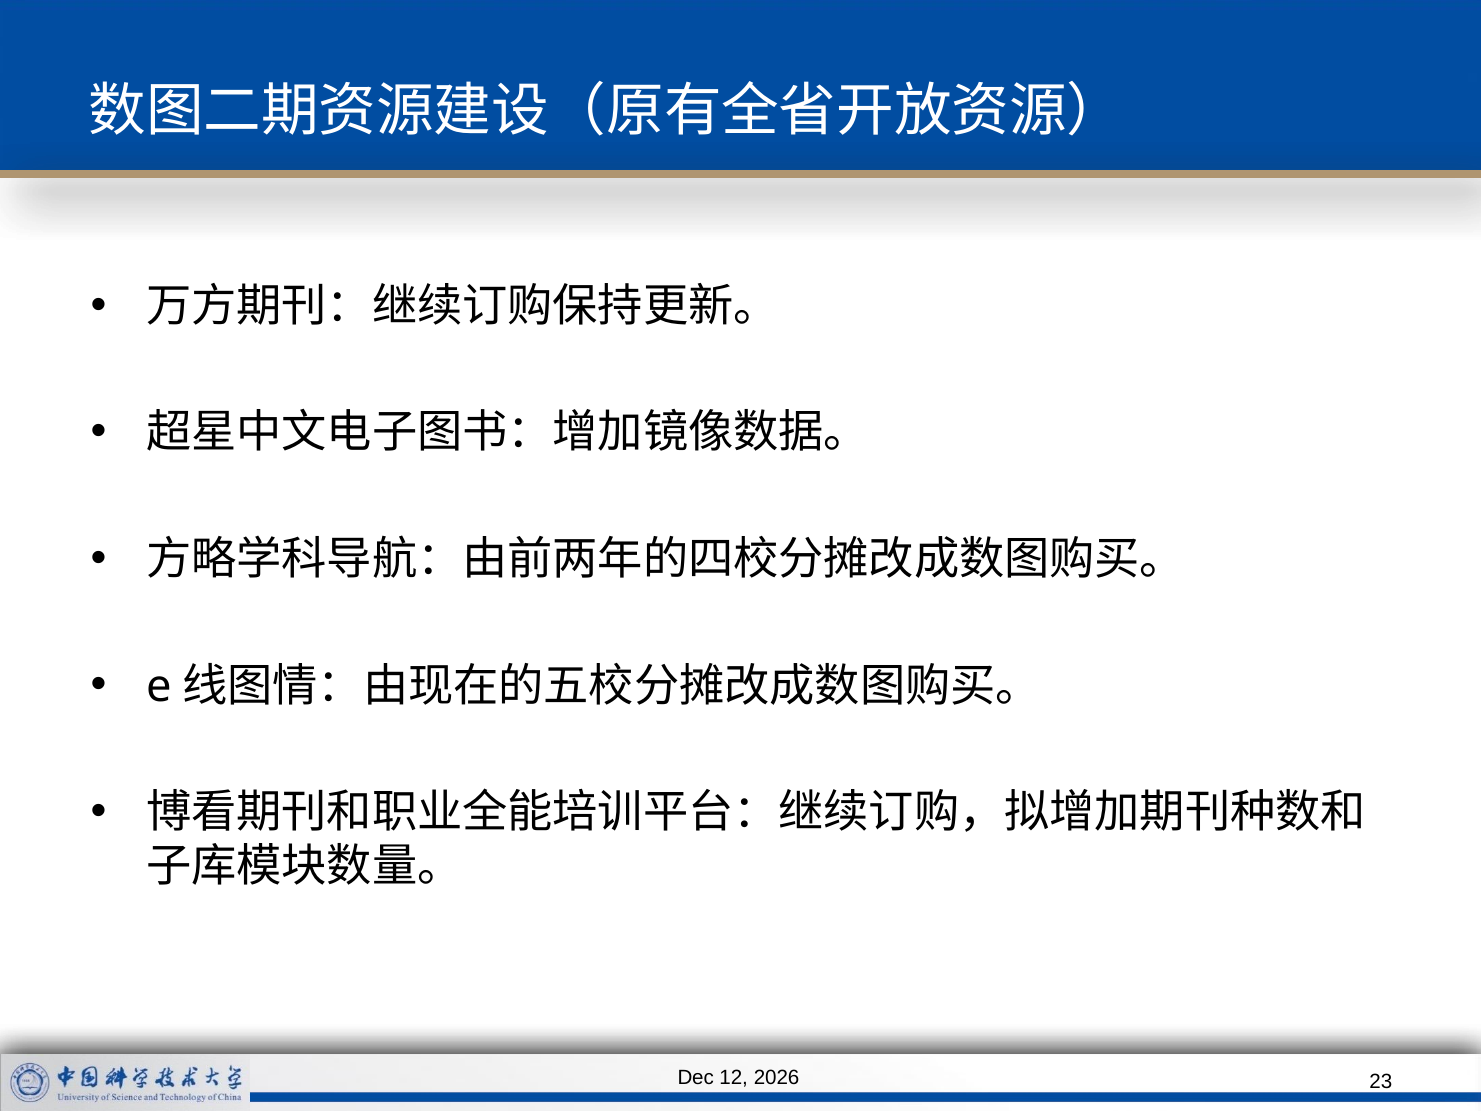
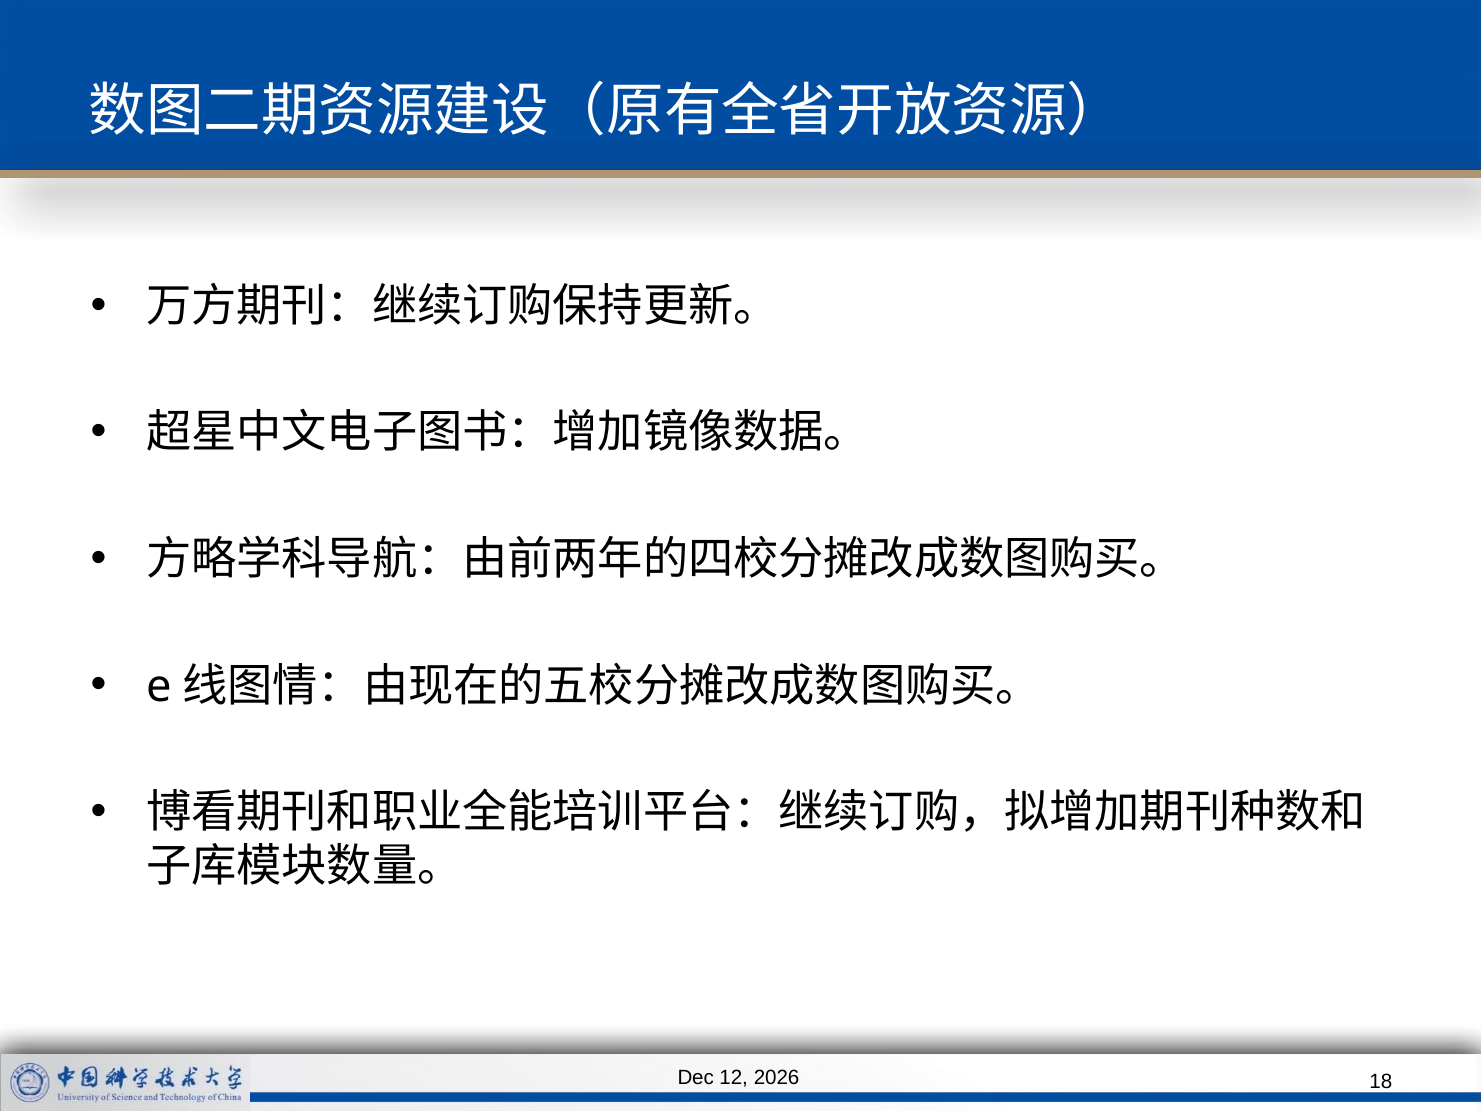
23: 23 -> 18 (1381, 1082)
